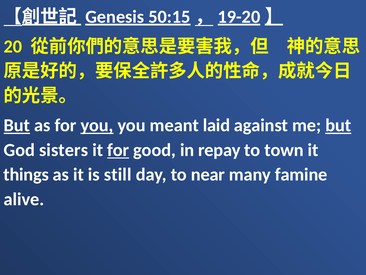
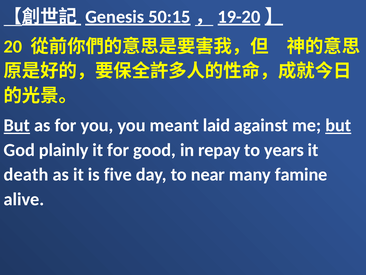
you underline: present -> none (97, 125)
sisters: sisters -> plainly (64, 150)
for underline: present -> none (118, 150)
town: town -> years (284, 150)
things: things -> death (26, 174)
still: still -> five (118, 174)
